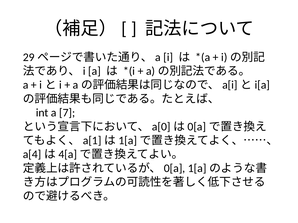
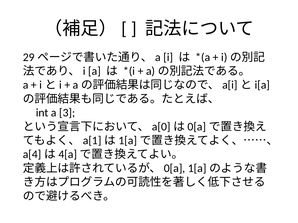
7: 7 -> 3 (67, 113)
